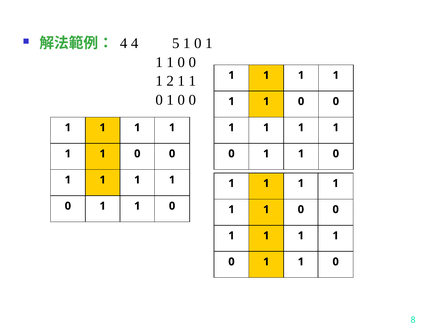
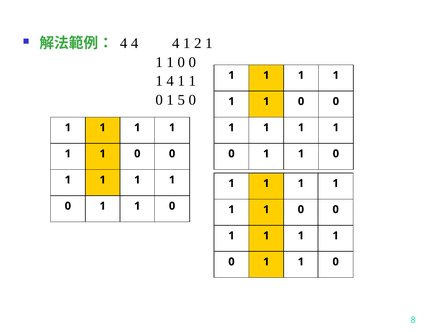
4 4 5: 5 -> 4 (176, 43)
0: 0 -> 2 (198, 43)
1 2: 2 -> 4 (170, 81)
0 1 0: 0 -> 5 (181, 100)
